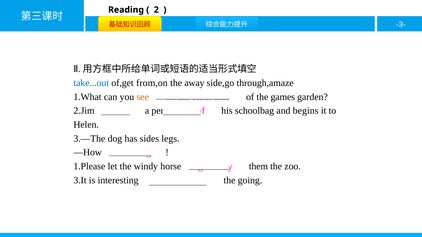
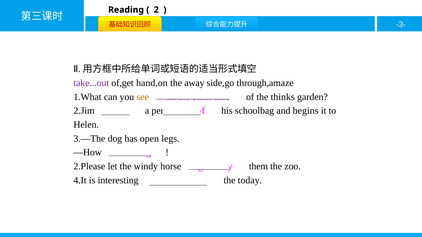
take...out colour: blue -> purple (91, 83)
from,on: from,on -> hand,on (152, 83)
games: games -> thinks (283, 97)
sides: sides -> open (149, 139)
1.Please: 1.Please -> 2.Please (89, 167)
3.It: 3.It -> 4.It (80, 181)
going: going -> today (250, 181)
